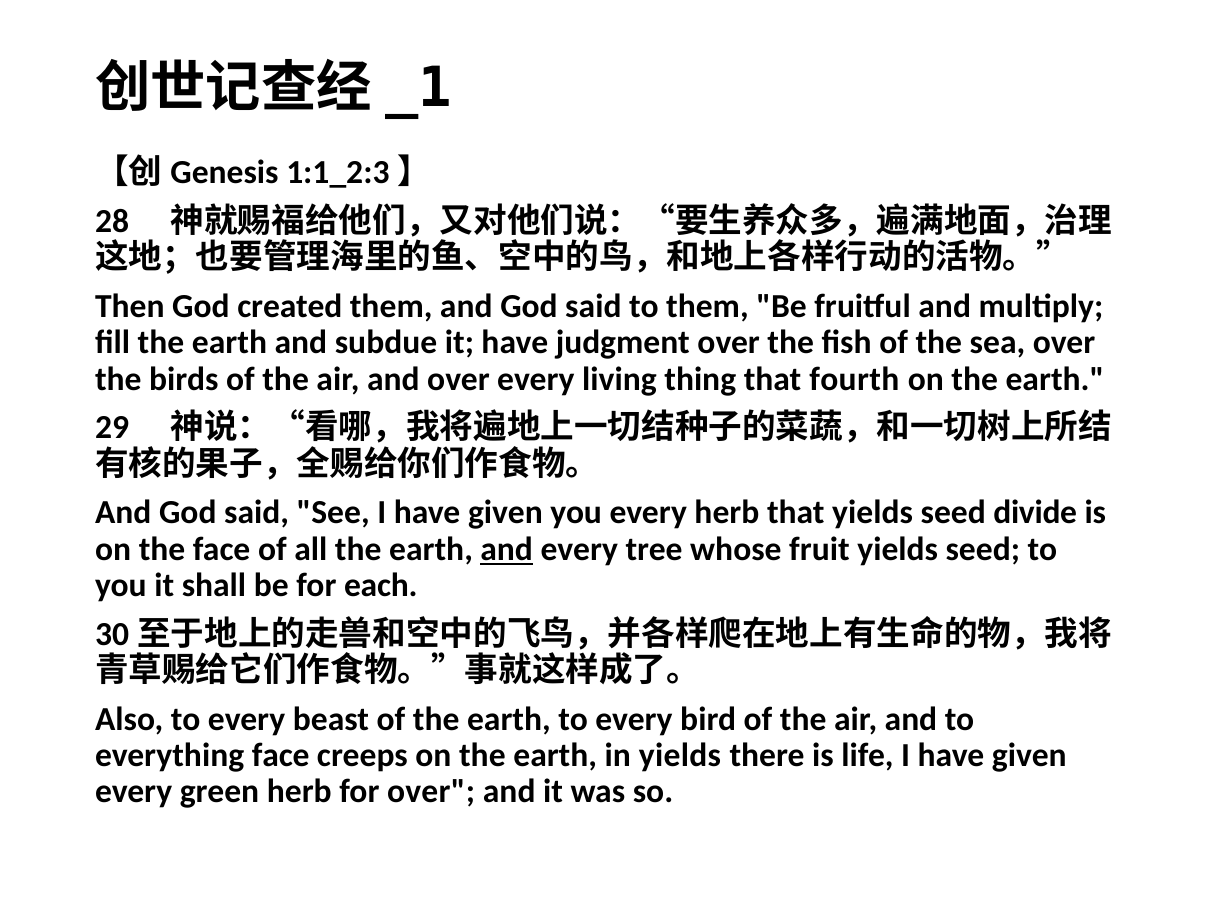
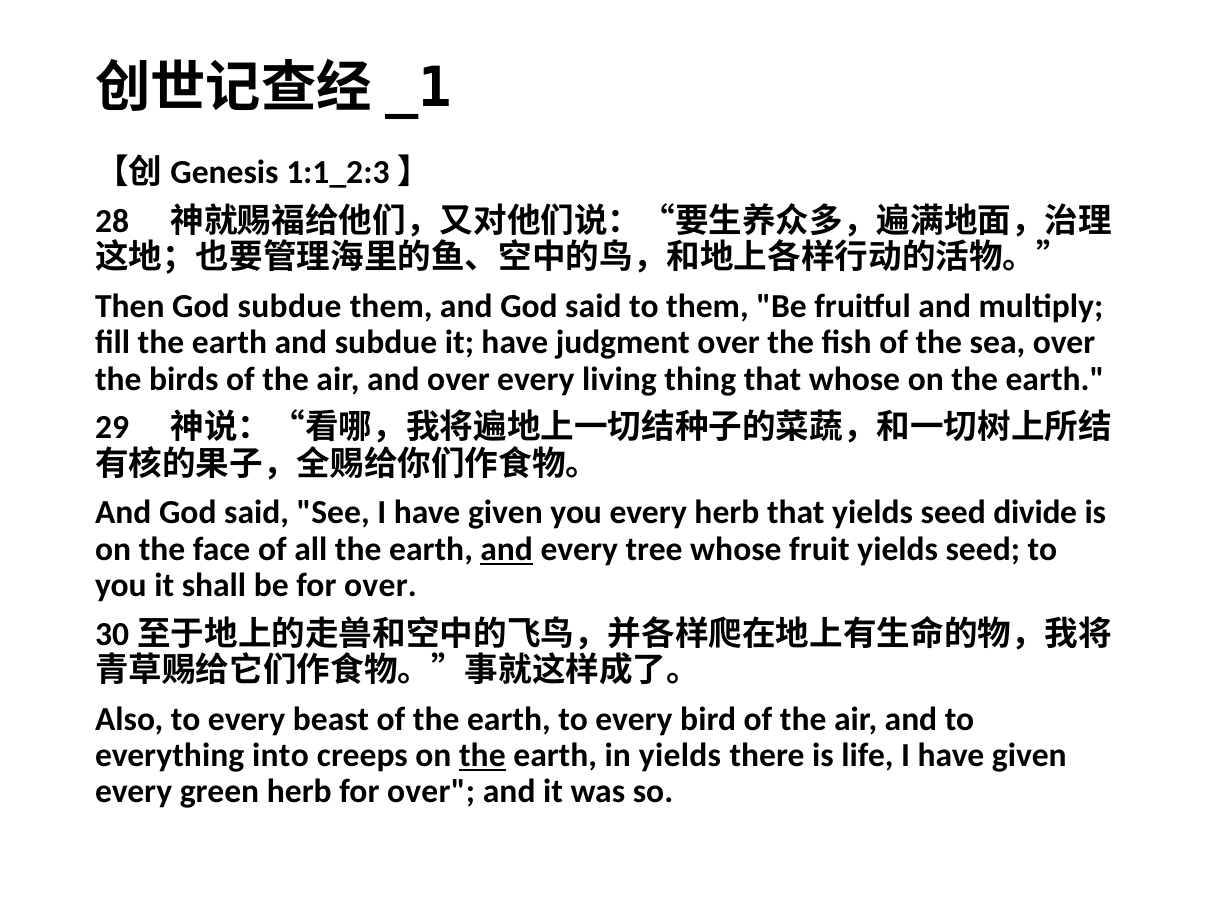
God created: created -> subdue (290, 306)
that fourth: fourth -> whose (855, 379)
be for each: each -> over (381, 585)
everything face: face -> into (280, 756)
the underline: none -> present (482, 756)
